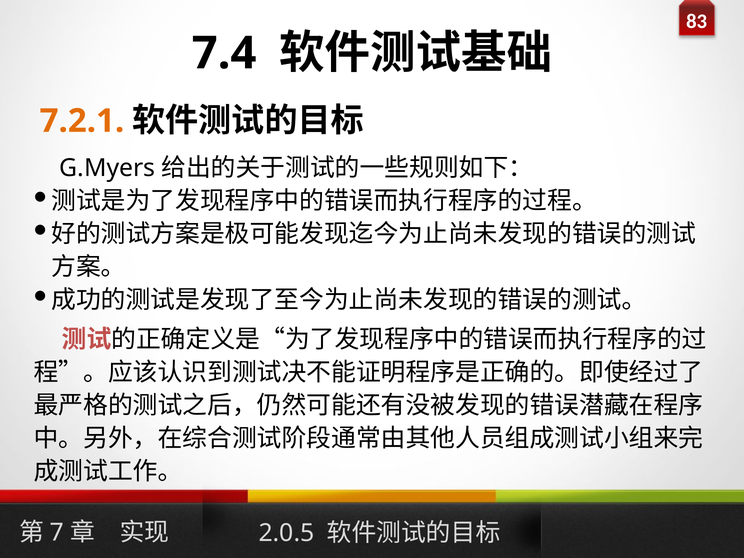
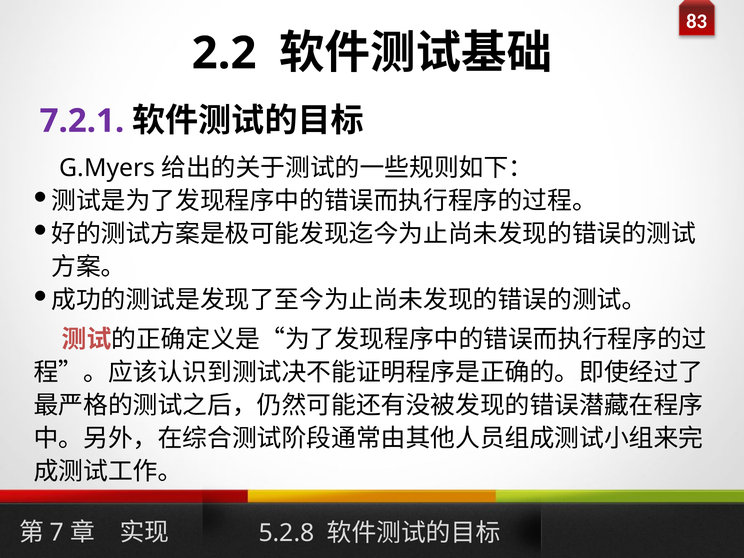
7.4: 7.4 -> 2.2 (224, 53)
7.2.1 colour: orange -> purple (82, 121)
2.0.5: 2.0.5 -> 5.2.8 (286, 533)
